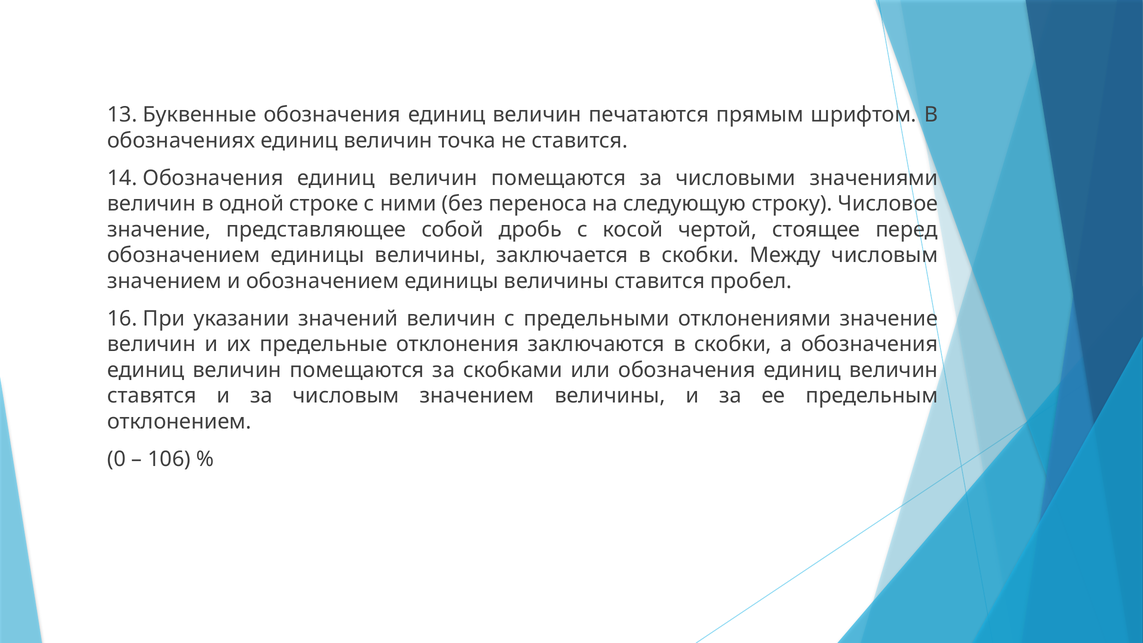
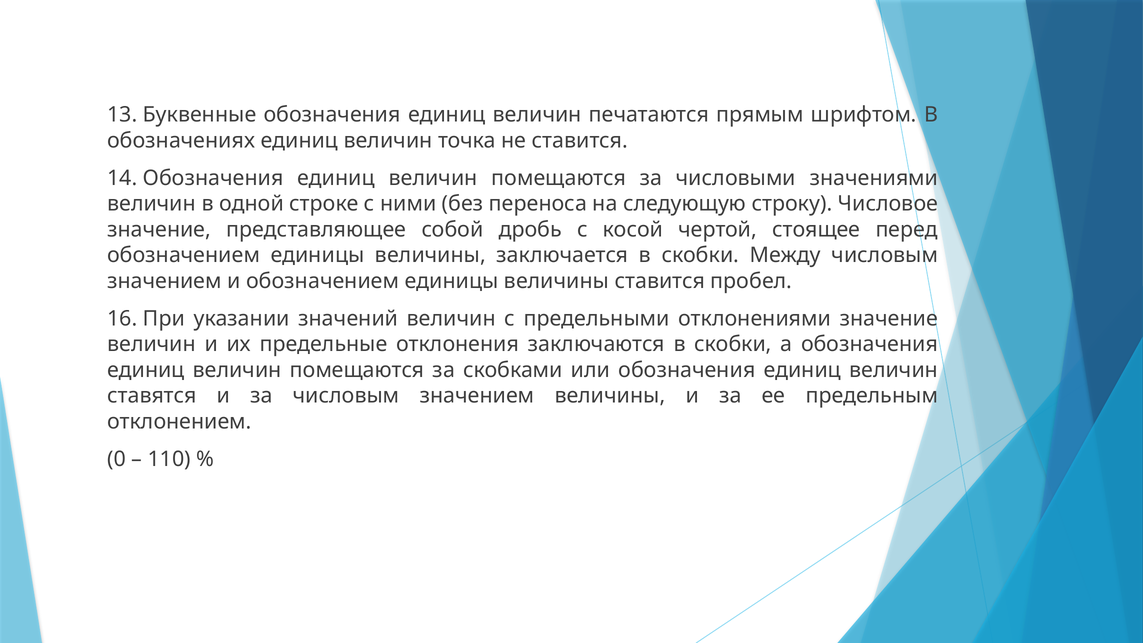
106: 106 -> 110 (169, 459)
